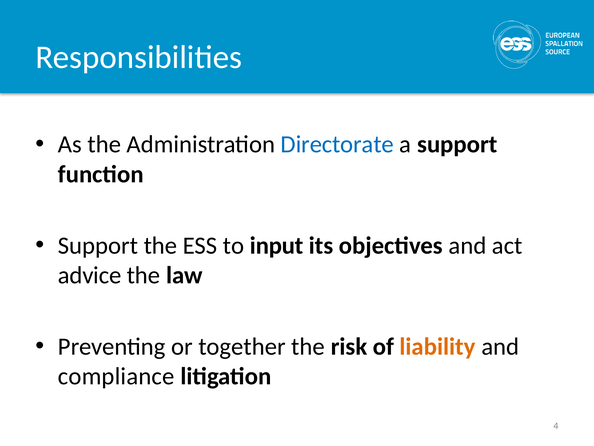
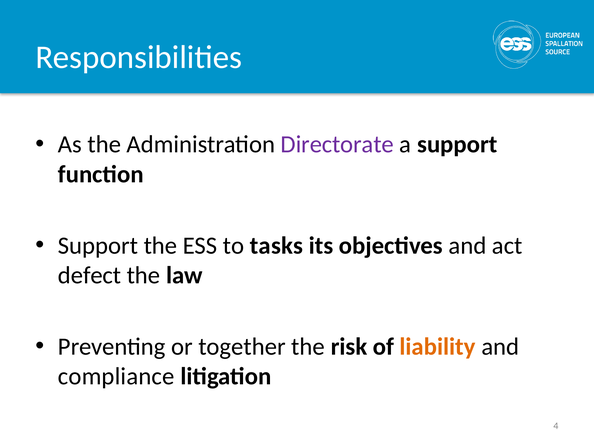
Directorate colour: blue -> purple (337, 144)
input: input -> tasks (276, 245)
advice: advice -> defect (90, 275)
